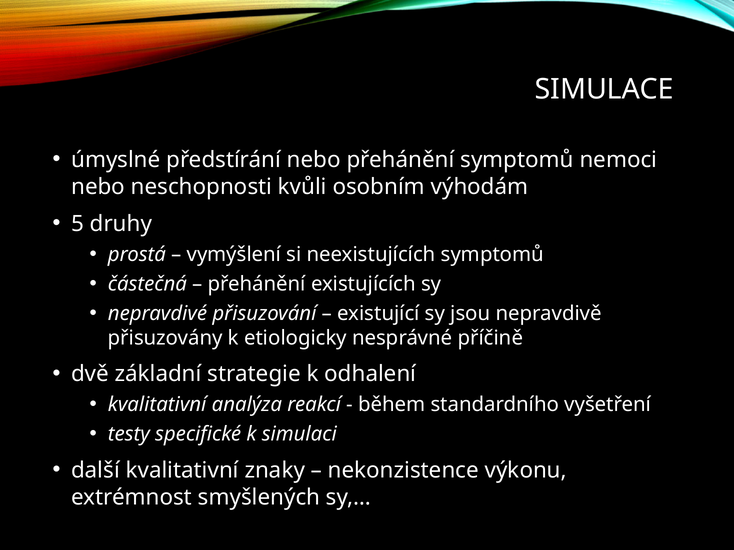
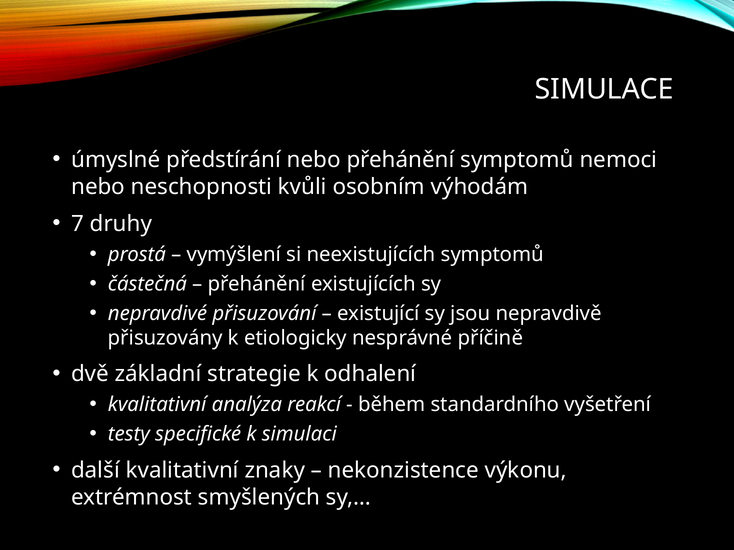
5: 5 -> 7 (78, 224)
